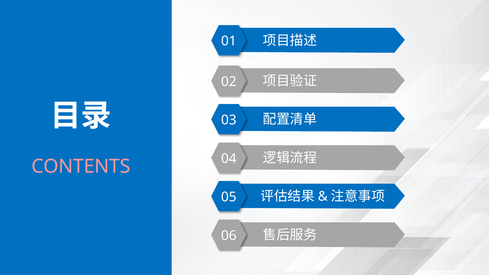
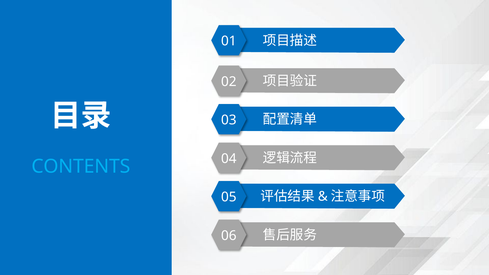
CONTENTS colour: pink -> light blue (81, 166)
